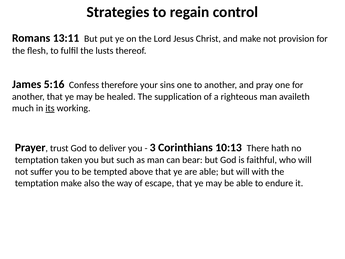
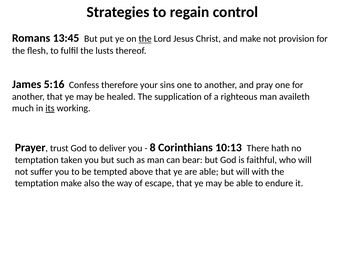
13:11: 13:11 -> 13:45 (66, 38)
the underline: none -> present (145, 39)
3: 3 -> 8 (153, 147)
